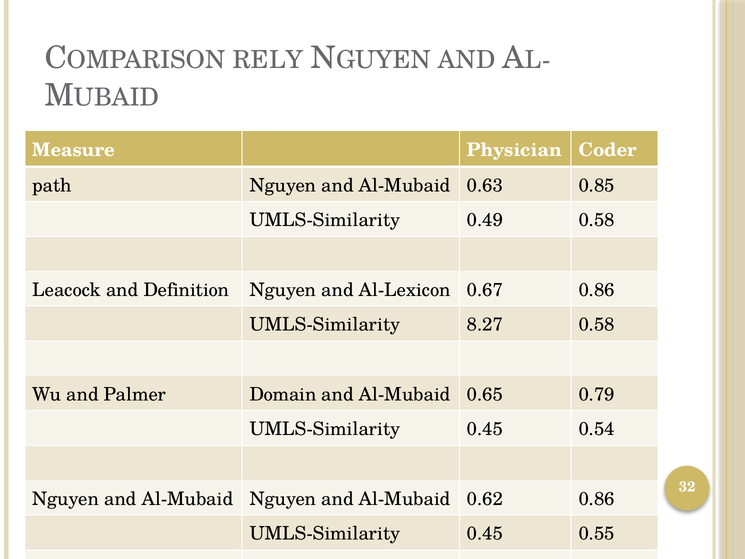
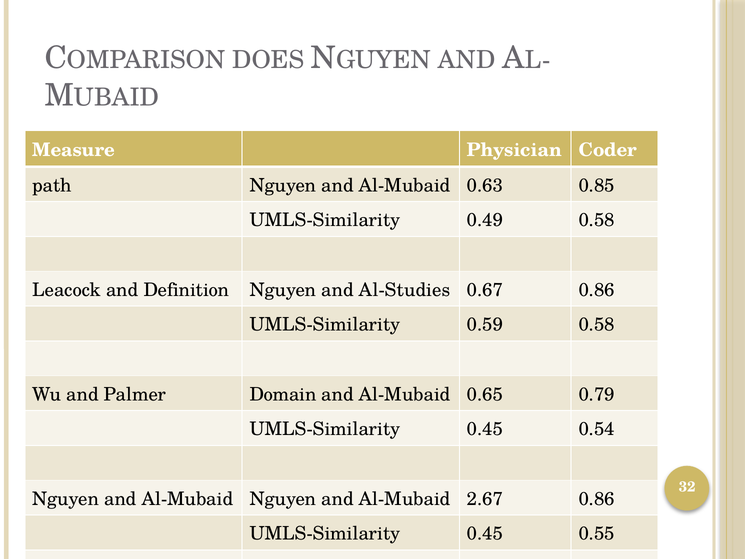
RELY: RELY -> DOES (268, 60)
Al-Lexicon: Al-Lexicon -> Al-Studies (405, 290)
8.27: 8.27 -> 0.59 (485, 325)
0.62: 0.62 -> 2.67 (485, 499)
